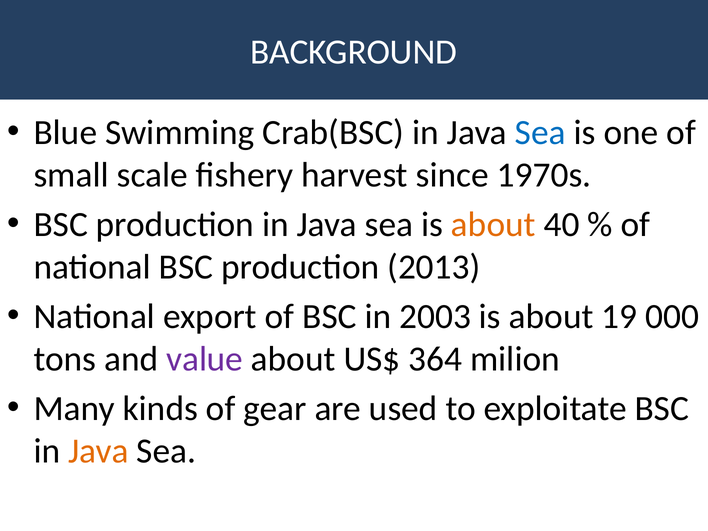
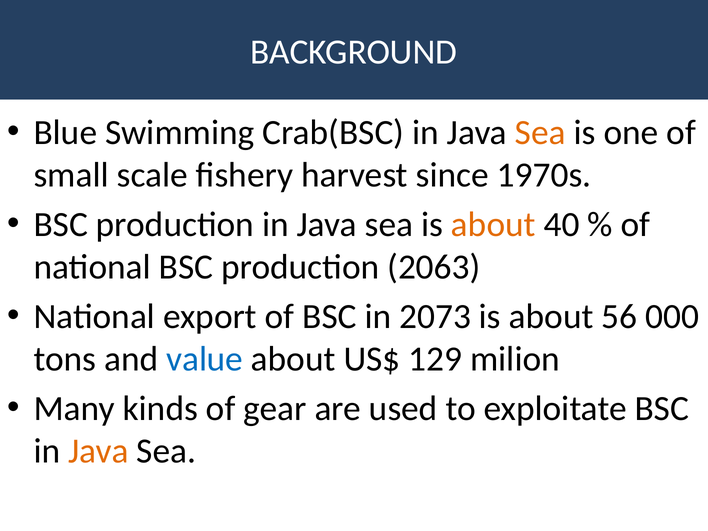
Sea colour: blue -> orange (540, 132)
2013: 2013 -> 2063 (434, 267)
2003: 2003 -> 2073 (435, 316)
19: 19 -> 56 (619, 316)
value colour: purple -> blue (205, 359)
364: 364 -> 129 (435, 359)
